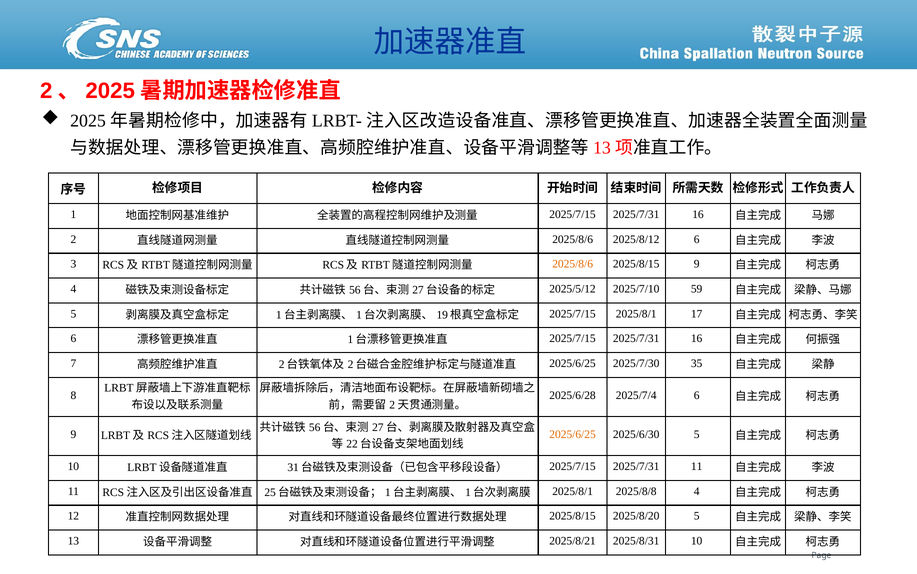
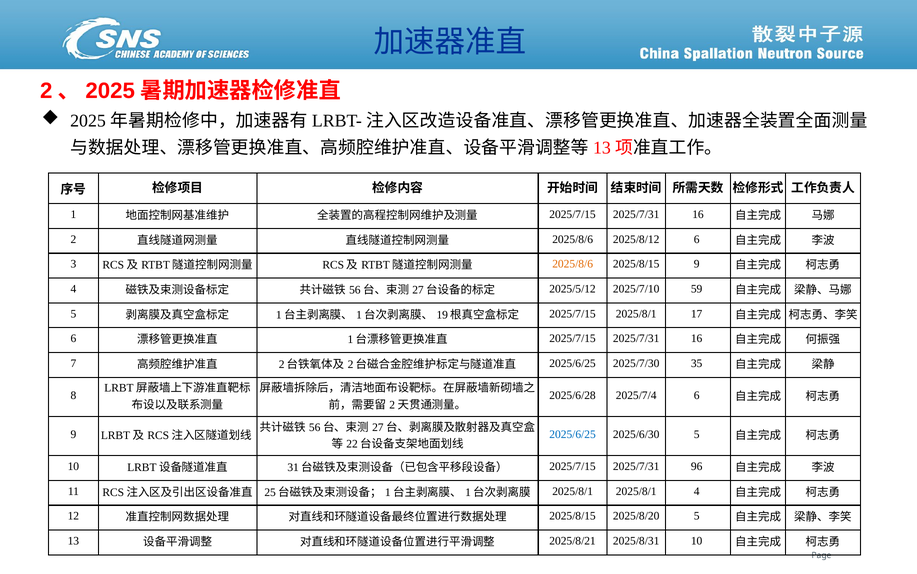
2025/6/25 colour: orange -> blue (573, 434)
2025/7/31 11: 11 -> 96 (697, 466)
2025/8/1 2025/8/8: 2025/8/8 -> 2025/8/1 (636, 491)
